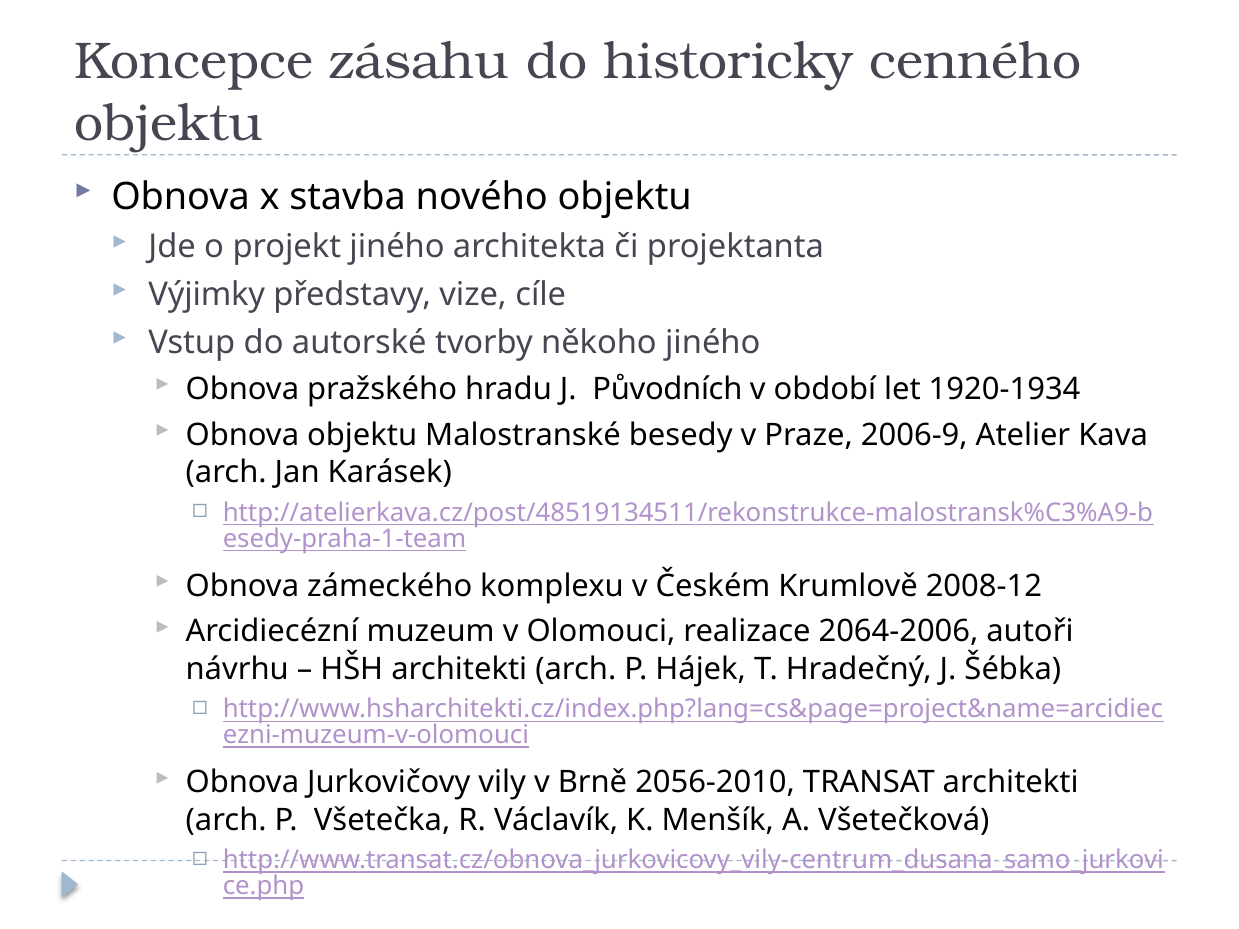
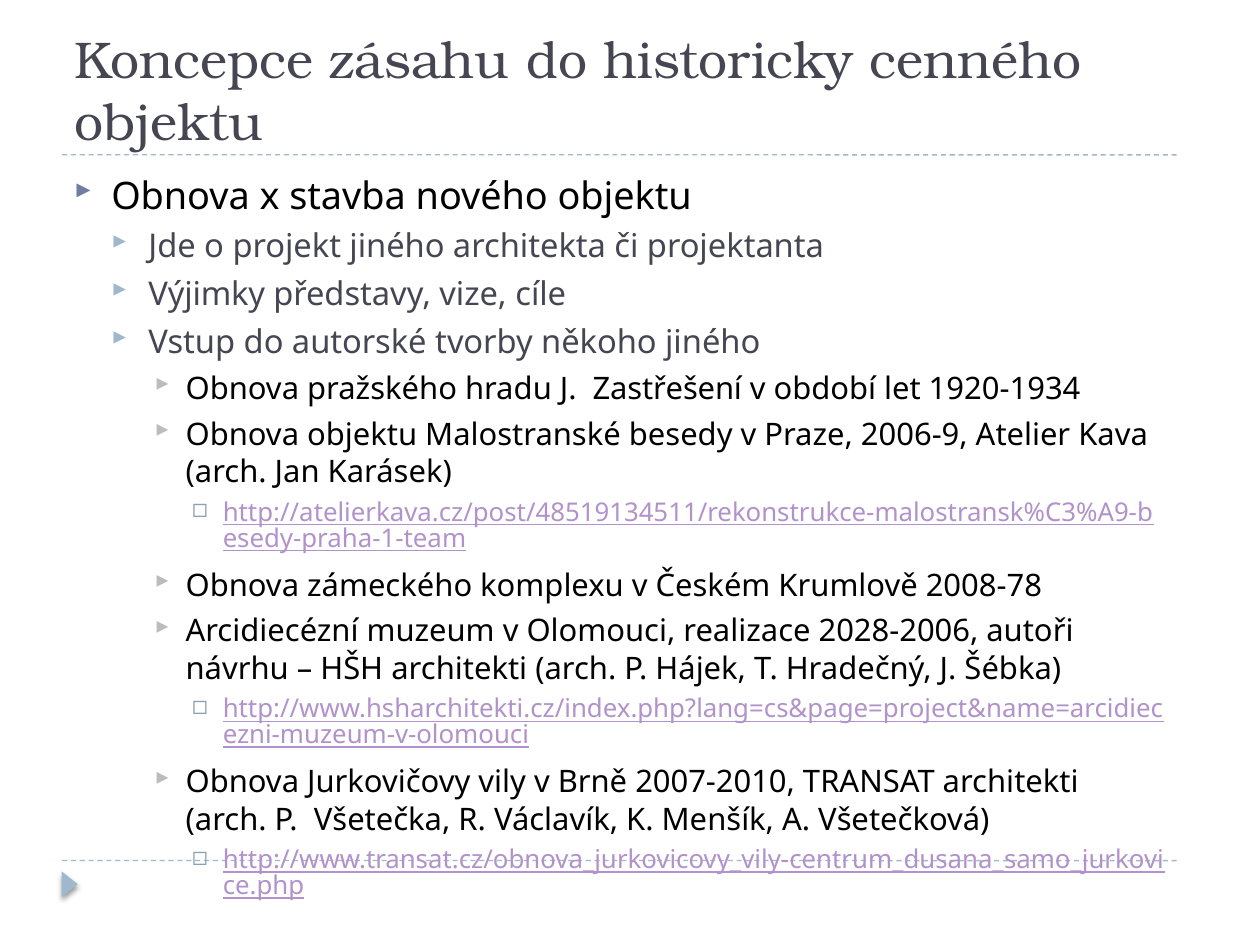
Původních: Původních -> Zastřešení (667, 389)
2008-12: 2008-12 -> 2008-78 (984, 586)
2064-2006: 2064-2006 -> 2028-2006 (899, 632)
2056-2010: 2056-2010 -> 2007-2010 (715, 783)
